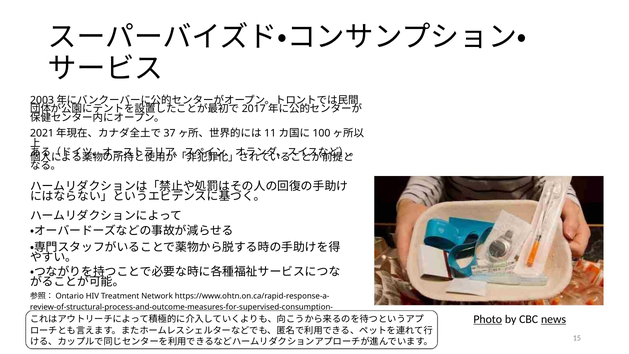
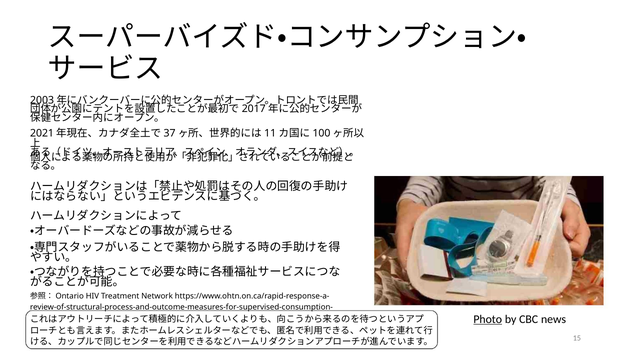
news underline: present -> none (554, 319)
